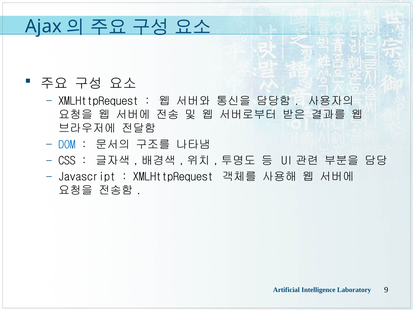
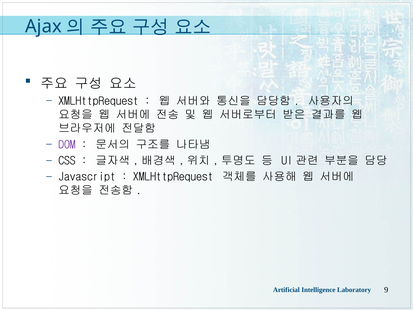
DOM colour: blue -> purple (67, 144)
